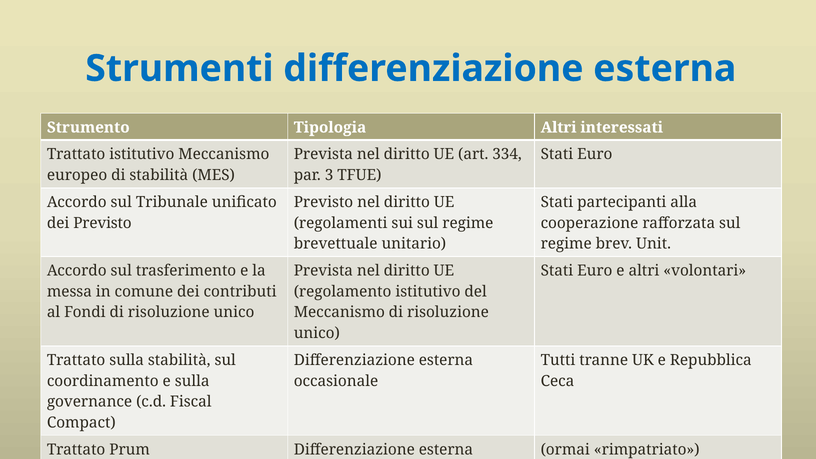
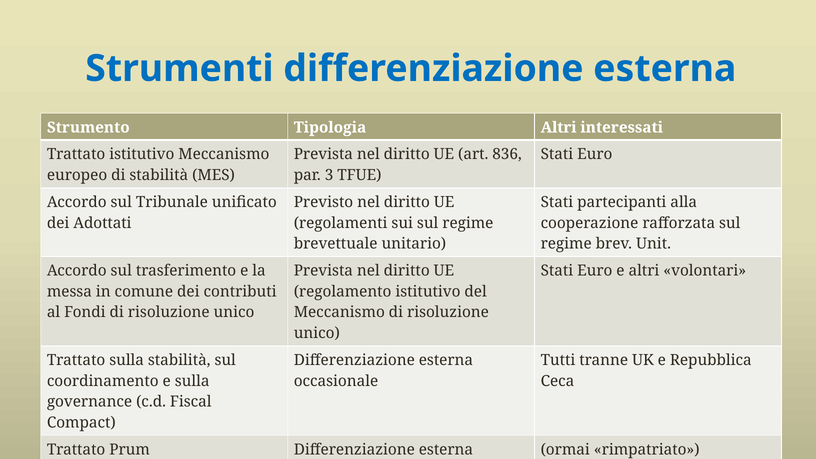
334: 334 -> 836 (507, 154)
dei Previsto: Previsto -> Adottati (102, 223)
